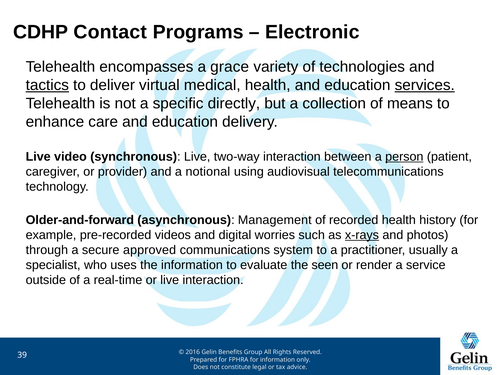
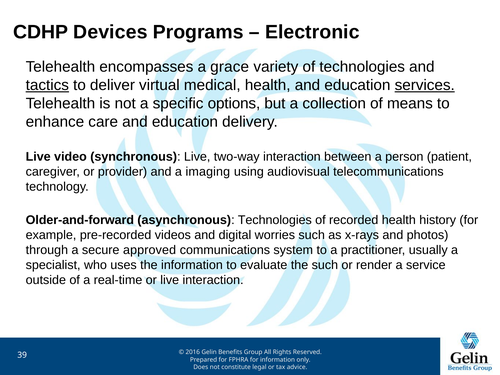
Contact: Contact -> Devices (110, 32)
directly: directly -> options (234, 104)
person underline: present -> none (404, 157)
notional: notional -> imaging (208, 172)
asynchronous Management: Management -> Technologies (275, 220)
x-rays underline: present -> none (362, 235)
the seen: seen -> such (325, 265)
